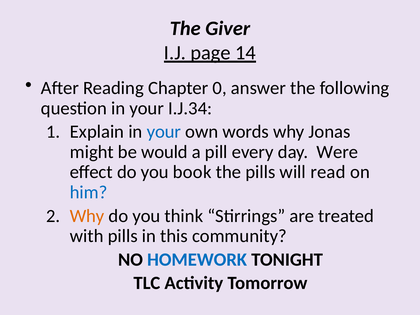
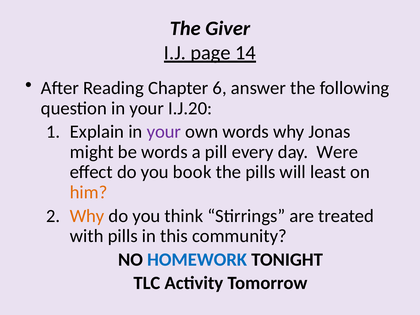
0: 0 -> 6 (220, 88)
I.J.34: I.J.34 -> I.J.20 (190, 108)
your colour: blue -> purple (164, 132)
be would: would -> words (164, 152)
read: read -> least (328, 172)
him colour: blue -> orange (89, 192)
